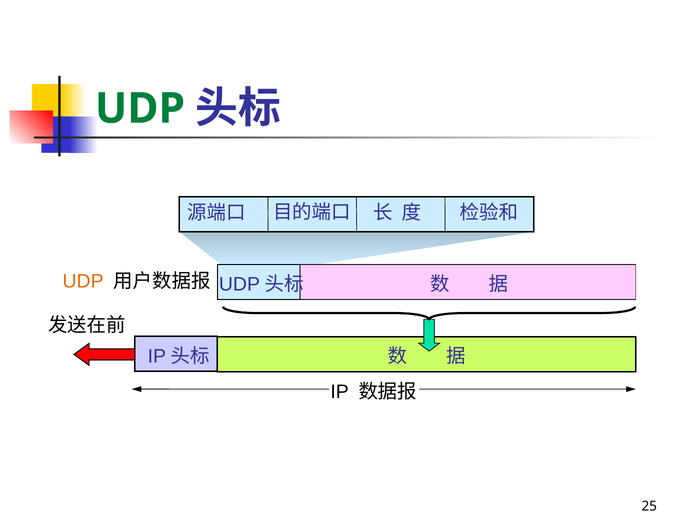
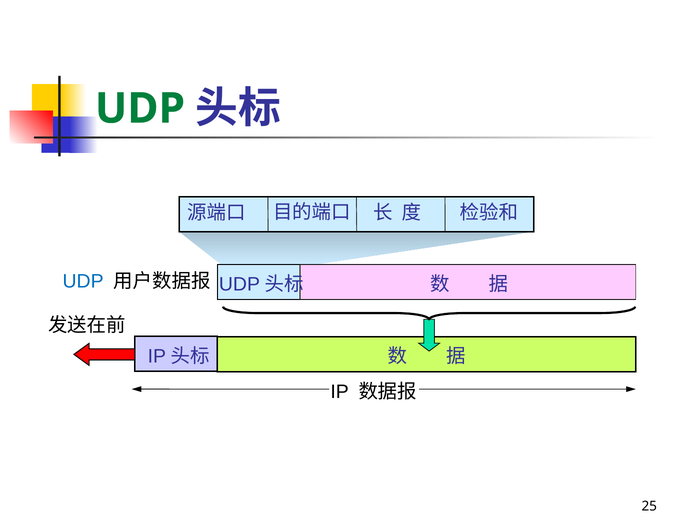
UDP colour: orange -> blue (83, 281)
